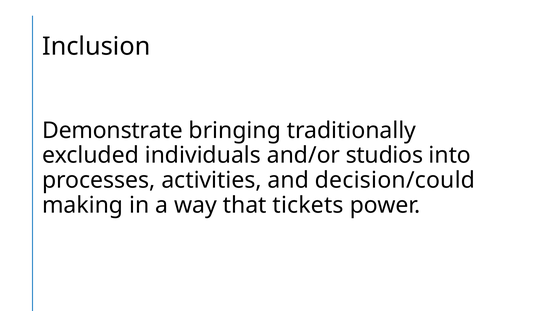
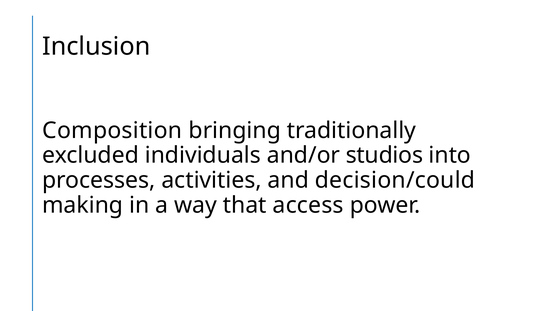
Demonstrate: Demonstrate -> Composition (112, 131)
tickets: tickets -> access (308, 205)
